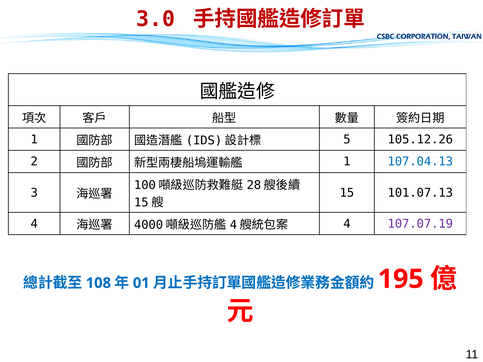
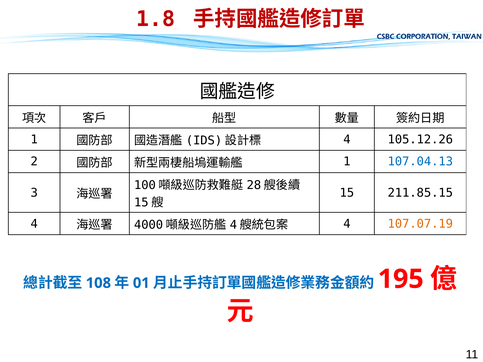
3.0: 3.0 -> 1.8 (156, 19)
5: 5 -> 4 (347, 139)
101.07.13: 101.07.13 -> 211.85.15 (420, 193)
107.07.19 colour: purple -> orange (420, 224)
